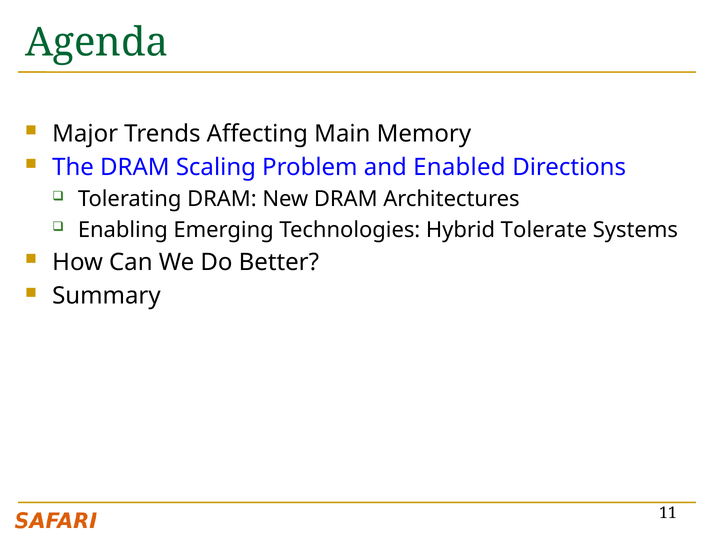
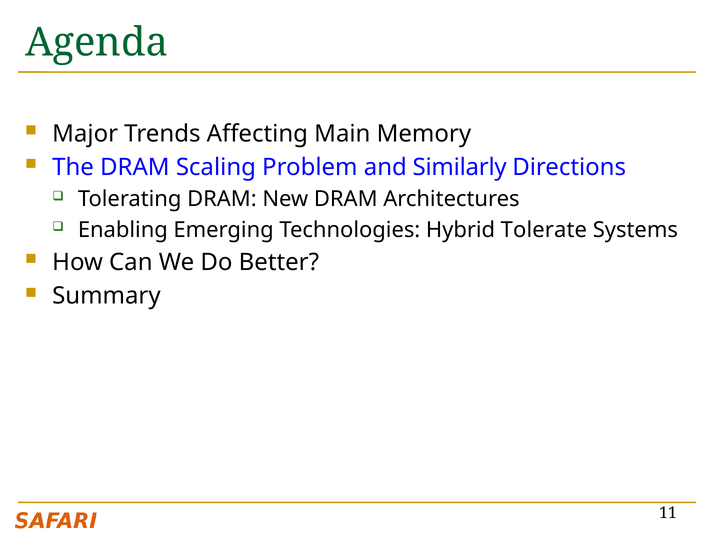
Enabled: Enabled -> Similarly (460, 167)
